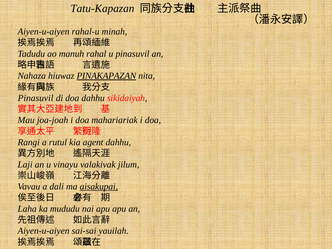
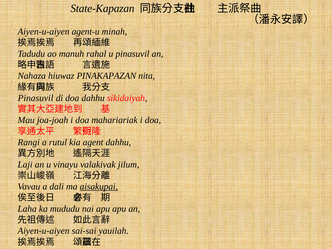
Tatu-Kapazan: Tatu-Kapazan -> State-Kapazan (102, 8)
rahal-u: rahal-u -> agent-u (86, 32)
PINAKAPAZAN underline: present -> none (106, 76)
